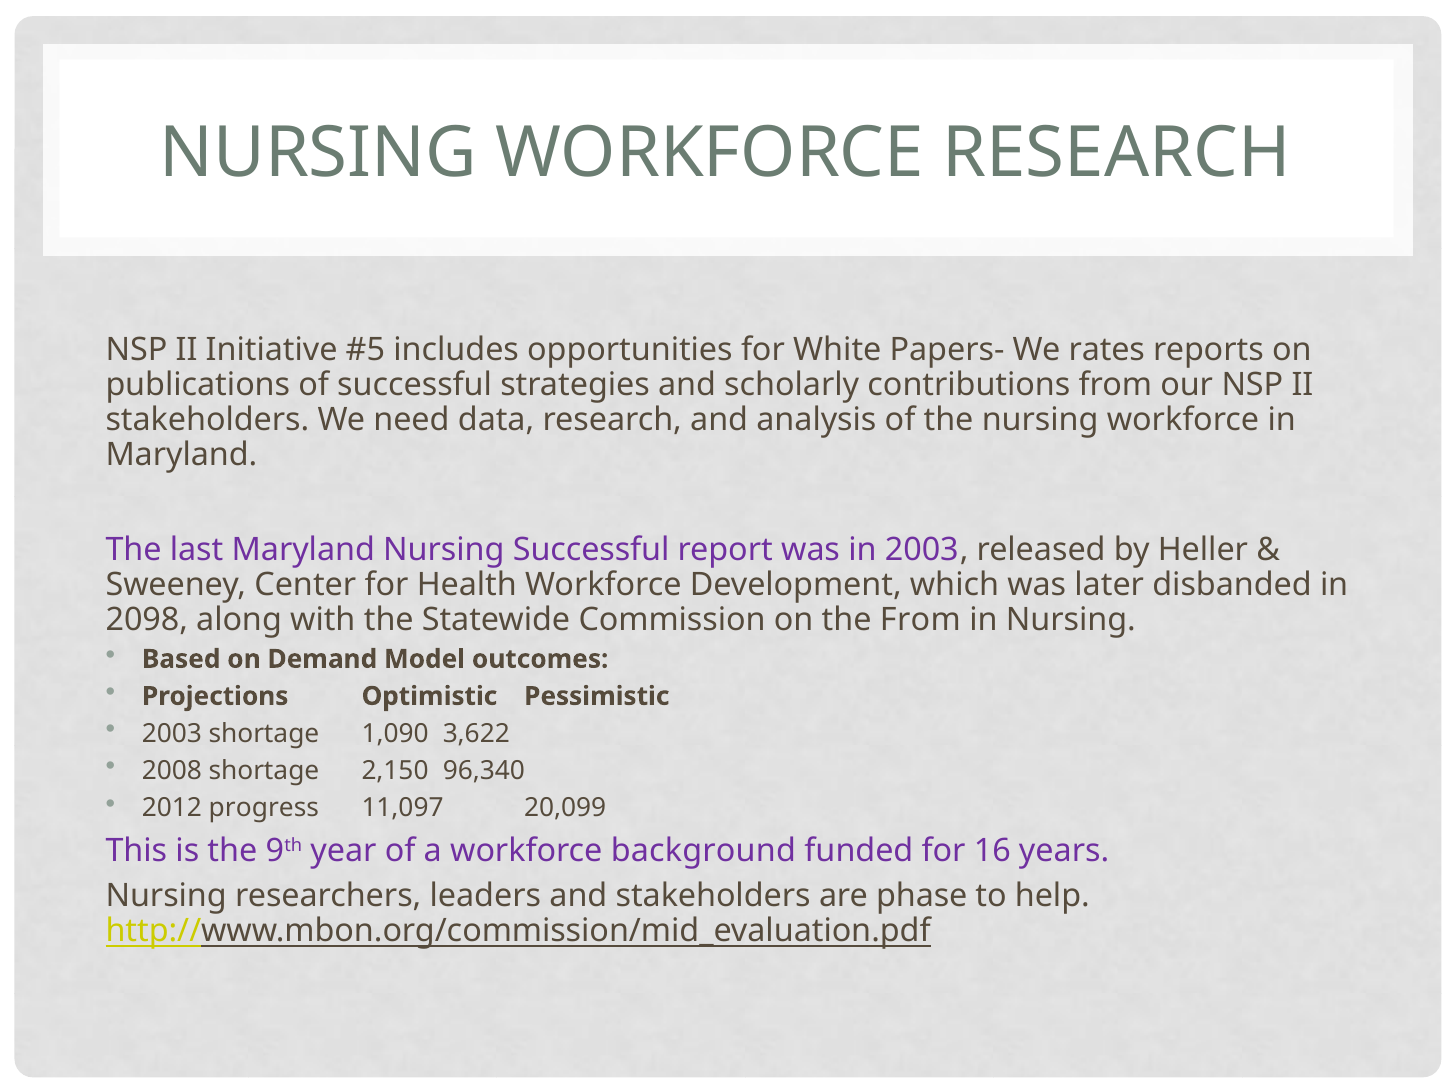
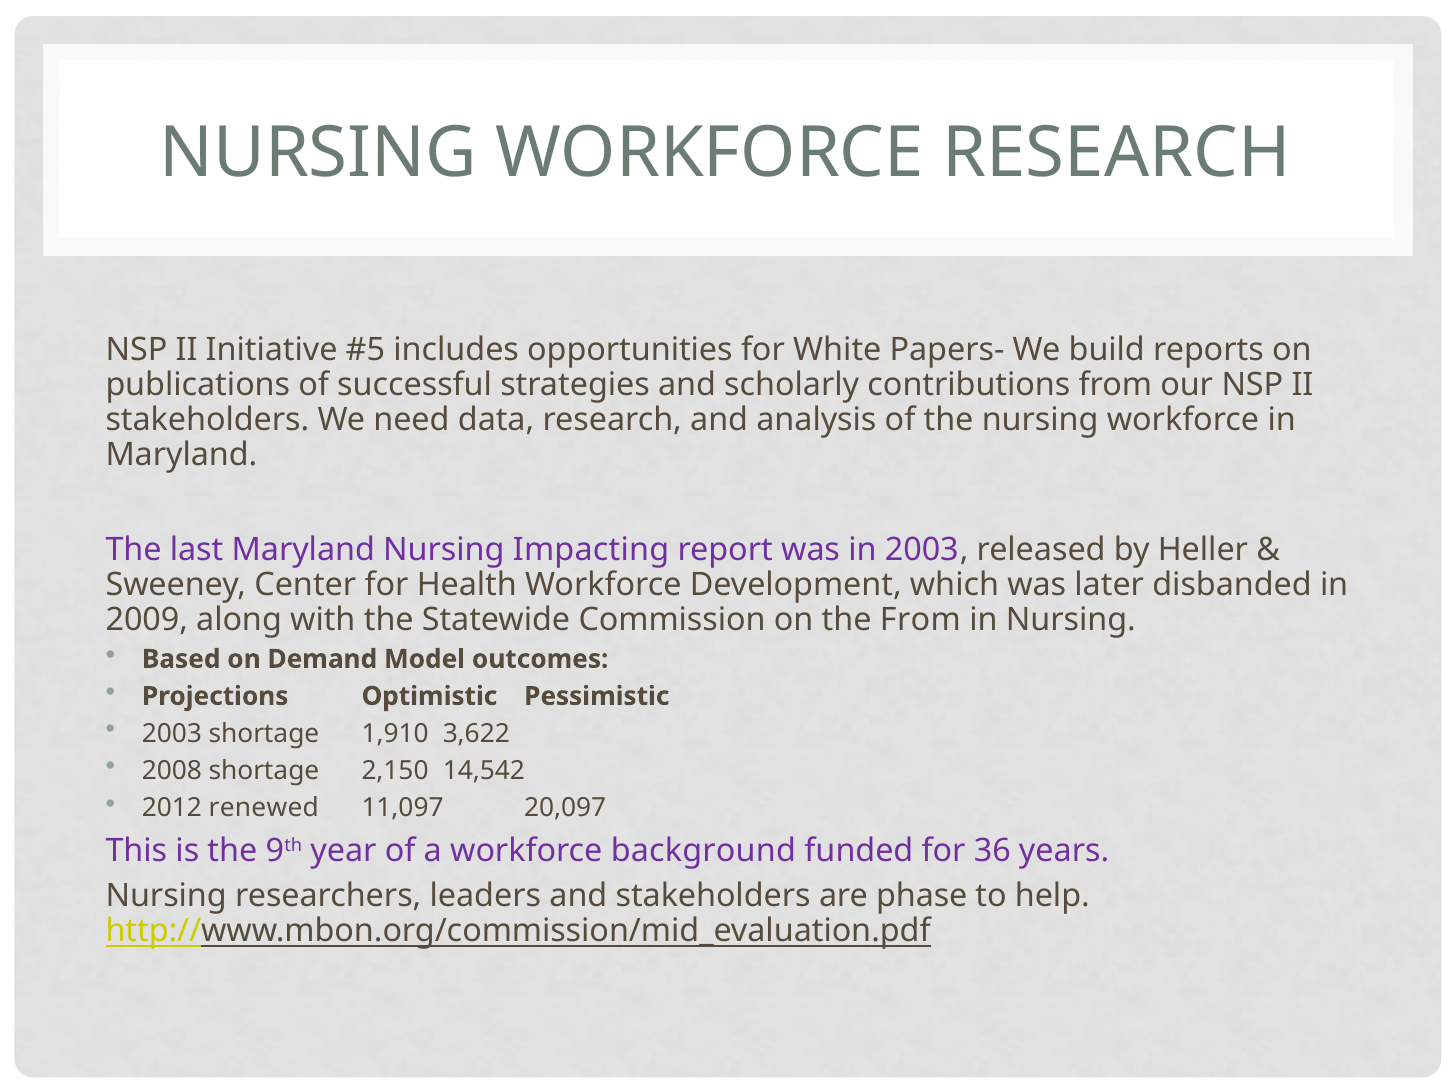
rates: rates -> build (1107, 350)
Nursing Successful: Successful -> Impacting (591, 550)
2098: 2098 -> 2009 (147, 619)
1,090: 1,090 -> 1,910 (395, 733)
96,340: 96,340 -> 14,542 (484, 771)
progress: progress -> renewed (264, 808)
20,099: 20,099 -> 20,097 (565, 808)
16: 16 -> 36 (992, 851)
